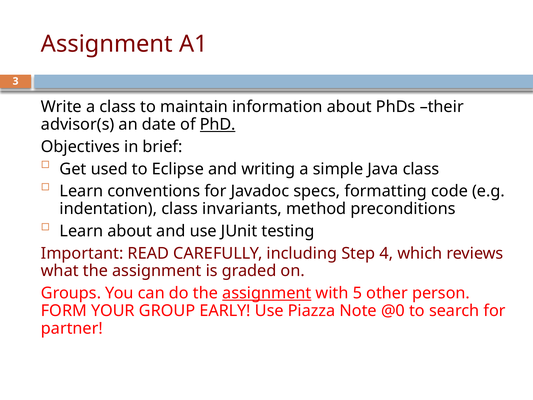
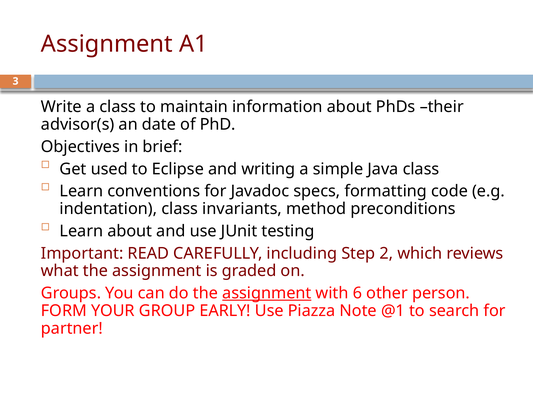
PhD underline: present -> none (218, 124)
4: 4 -> 2 (386, 253)
5: 5 -> 6 (357, 293)
@0: @0 -> @1 (393, 311)
